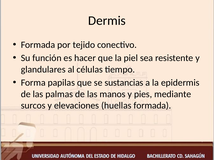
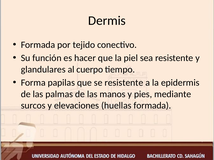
células: células -> cuerpo (90, 70)
se sustancias: sustancias -> resistente (124, 83)
